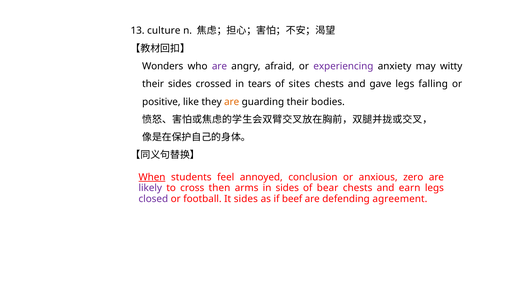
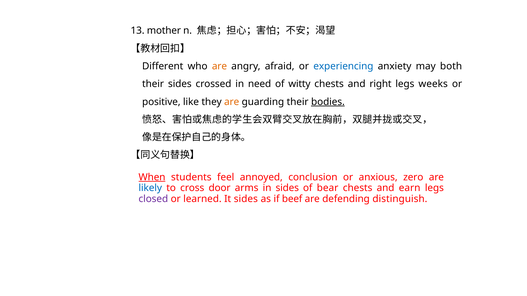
culture: culture -> mother (164, 31)
Wonders: Wonders -> Different (163, 66)
are colour: purple -> orange (219, 66)
experiencing colour: purple -> blue (343, 66)
witty: witty -> both (451, 66)
tears: tears -> need (260, 84)
sites: sites -> witty (299, 84)
gave: gave -> right (381, 84)
falling: falling -> weeks (433, 84)
bodies underline: none -> present (328, 102)
likely colour: purple -> blue (150, 188)
then: then -> door (220, 188)
football: football -> learned (202, 199)
agreement: agreement -> distinguish (400, 199)
